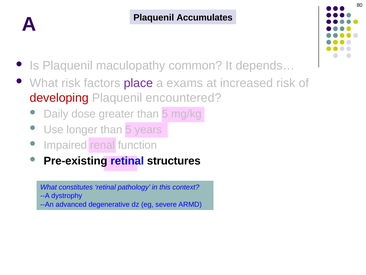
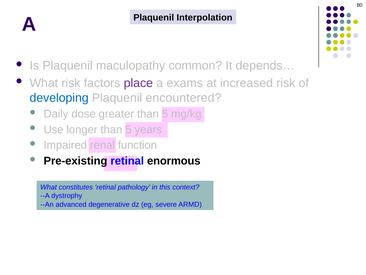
Accumulates: Accumulates -> Interpolation (204, 18)
developing colour: red -> blue (59, 98)
structures: structures -> enormous (174, 161)
